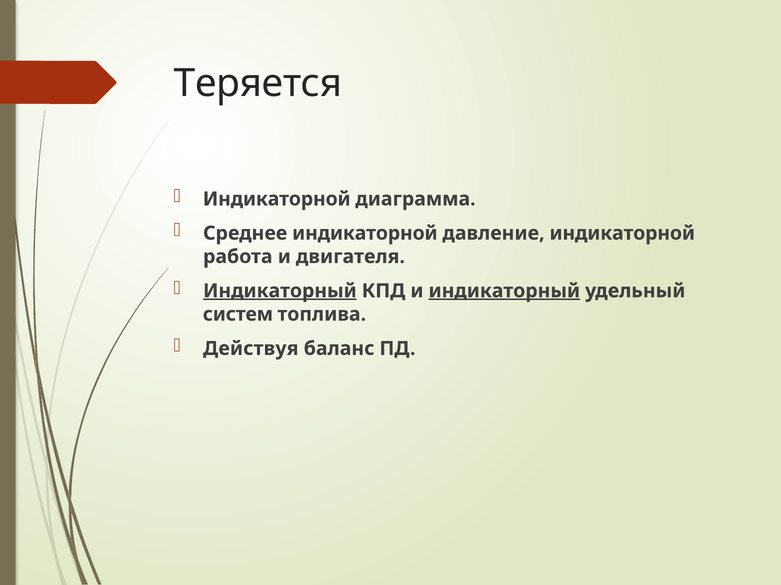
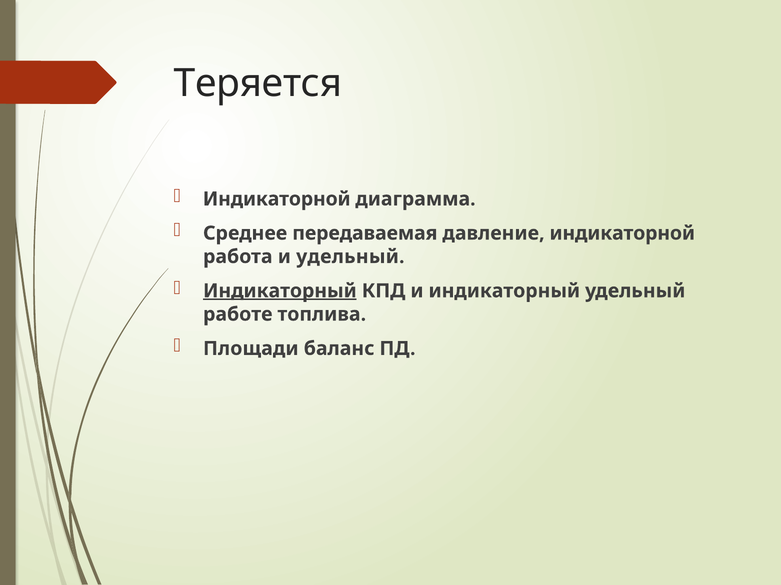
Среднее индикаторной: индикаторной -> передаваемая (365, 234)
и двигателя: двигателя -> удельный (350, 257)
индикаторный underline: present -> none (504, 291)
систем: систем -> работе (238, 315)
Действуя: Действуя -> Площади (251, 349)
